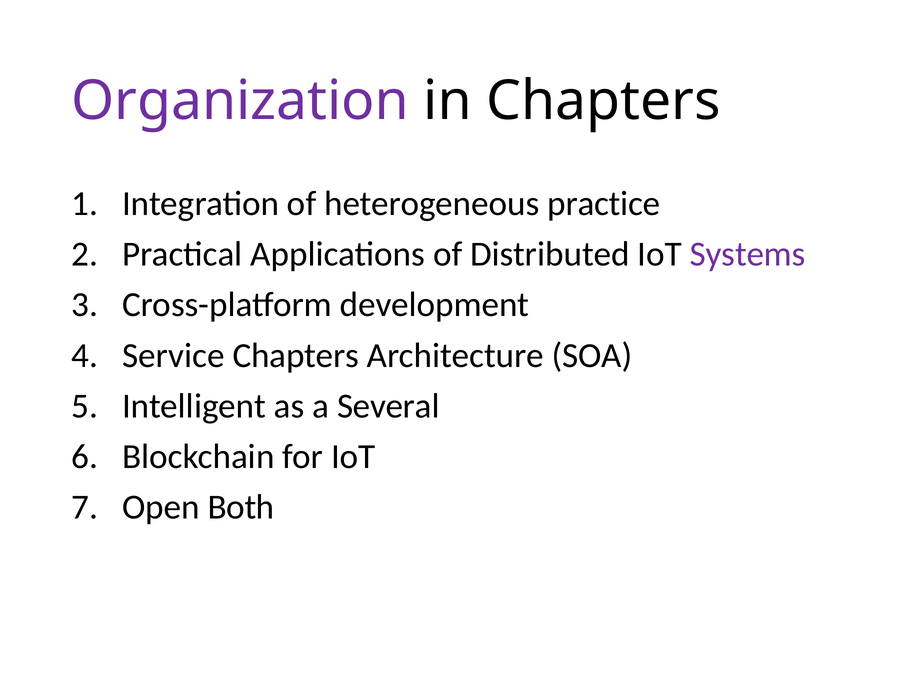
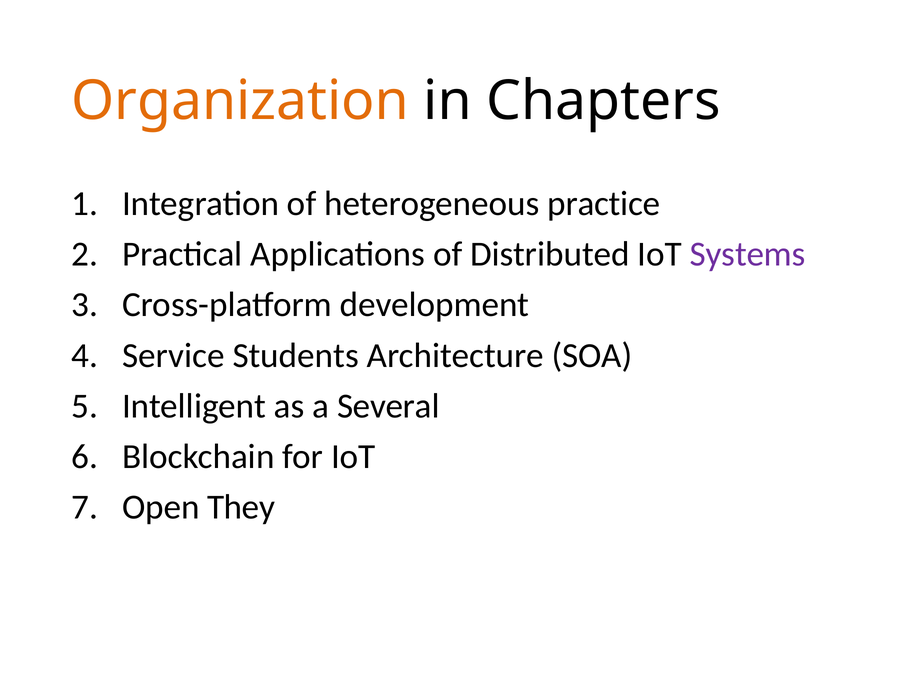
Organization colour: purple -> orange (240, 101)
Service Chapters: Chapters -> Students (296, 356)
Both: Both -> They (241, 508)
